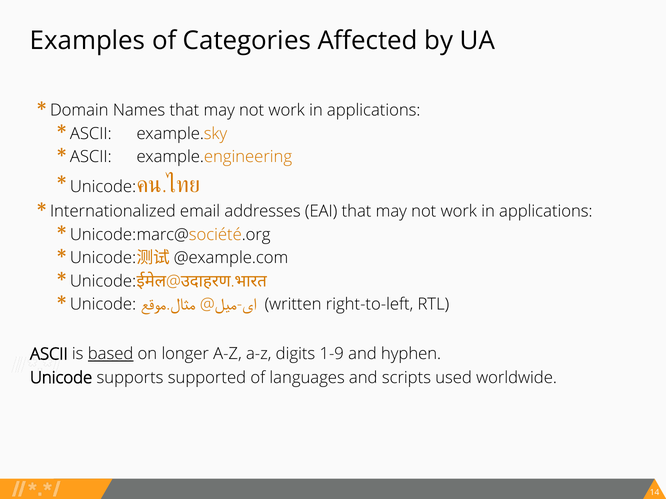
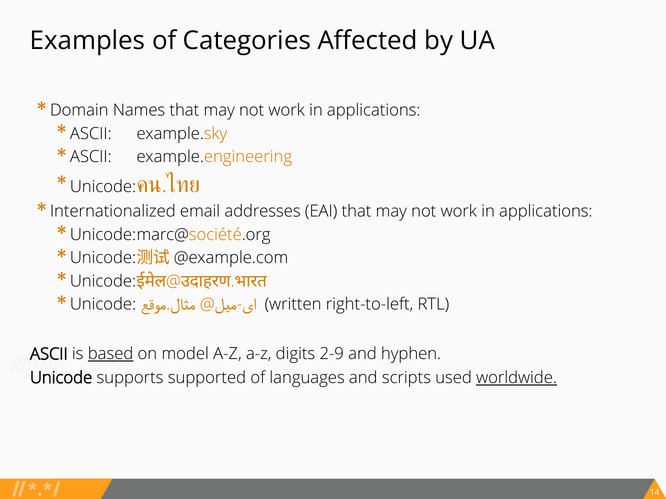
longer: longer -> model (185, 354)
1-9: 1-9 -> 2-9 (332, 354)
worldwide underline: none -> present (516, 378)
